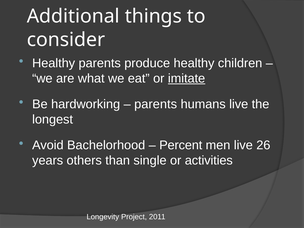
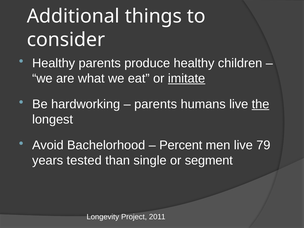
the underline: none -> present (260, 104)
26: 26 -> 79 (263, 145)
others: others -> tested (84, 160)
activities: activities -> segment (209, 160)
